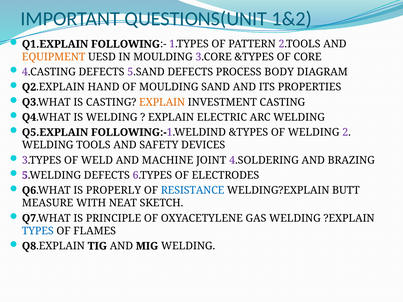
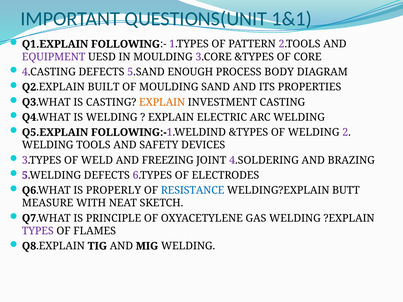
1&2: 1&2 -> 1&1 (292, 19)
EQUIPMENT colour: orange -> purple (54, 57)
5.SAND DEFECTS: DEFECTS -> ENOUGH (190, 72)
HAND: HAND -> BUILT (104, 87)
MACHINE: MACHINE -> FREEZING (168, 160)
TYPES colour: blue -> purple (38, 231)
